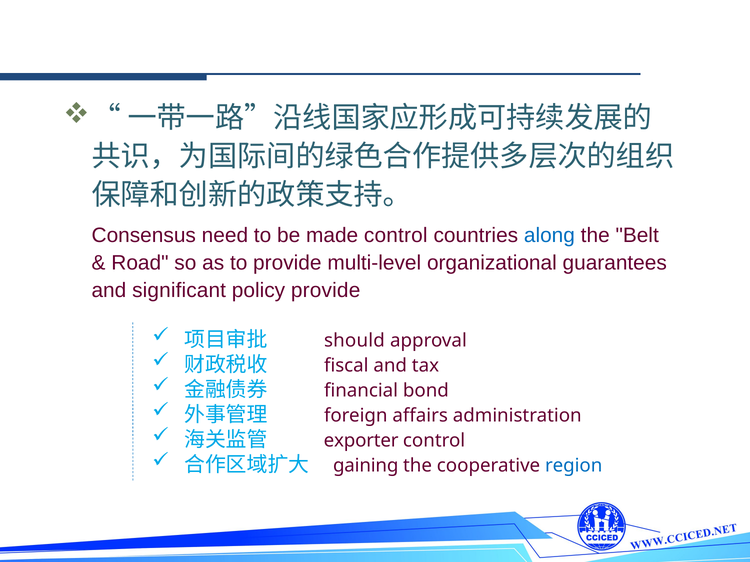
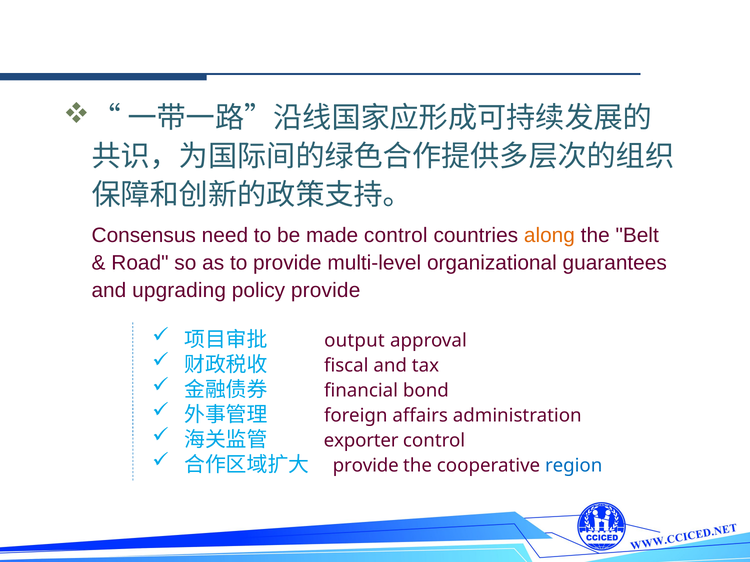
along colour: blue -> orange (549, 236)
significant: significant -> upgrading (179, 290)
should: should -> output (354, 341)
gaining: gaining -> provide (366, 466)
